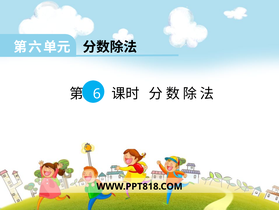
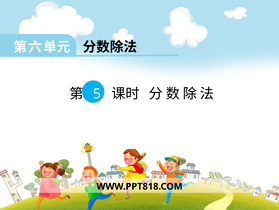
6: 6 -> 5 (97, 94)
